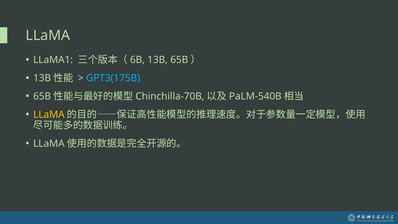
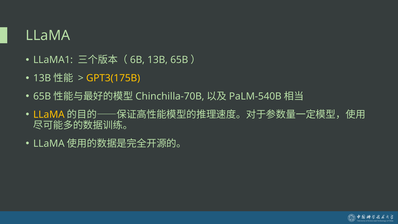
GPT3(175B colour: light blue -> yellow (113, 78)
